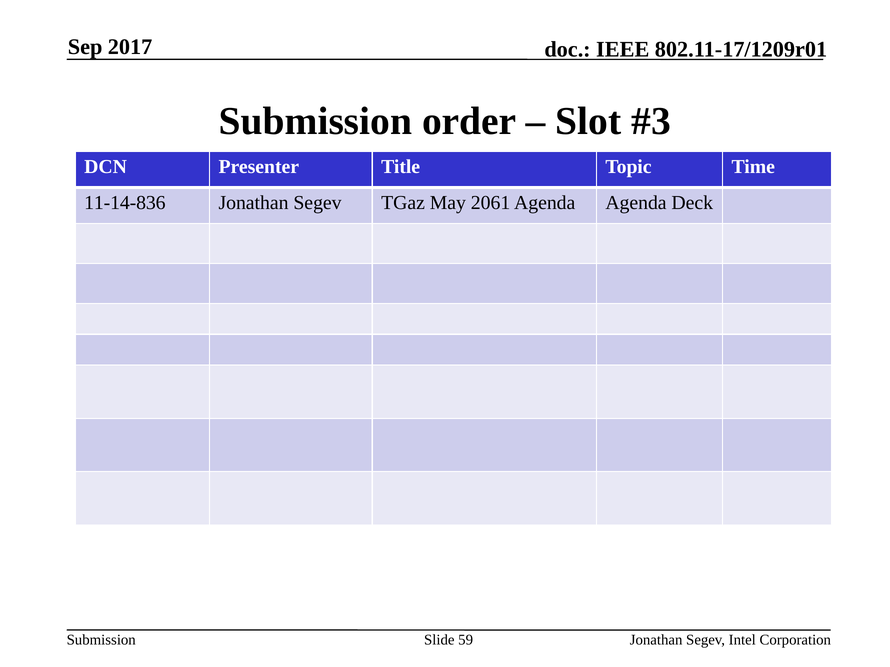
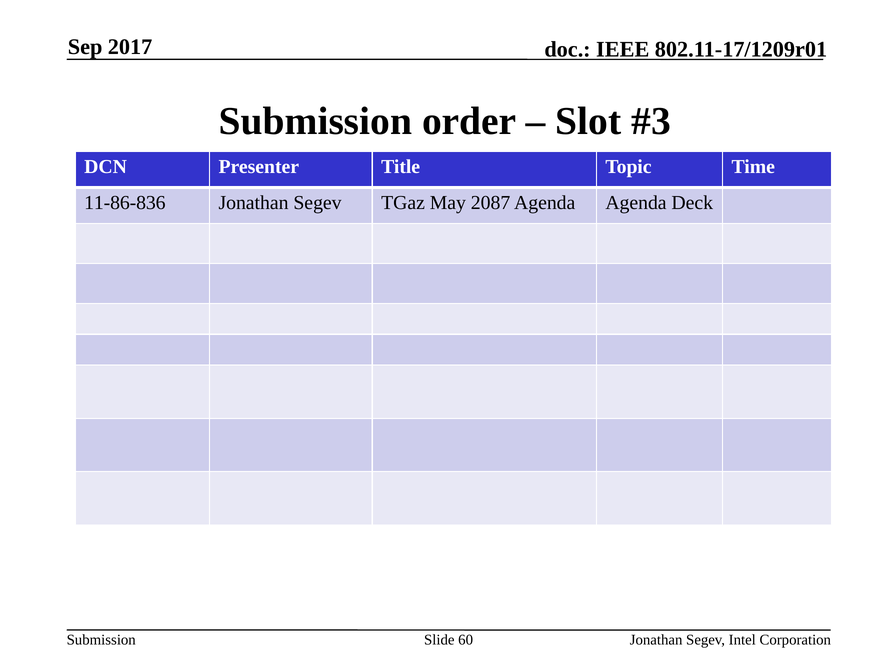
11-14-836: 11-14-836 -> 11-86-836 (125, 203)
2061: 2061 -> 2087 (491, 203)
59: 59 -> 60 (466, 640)
